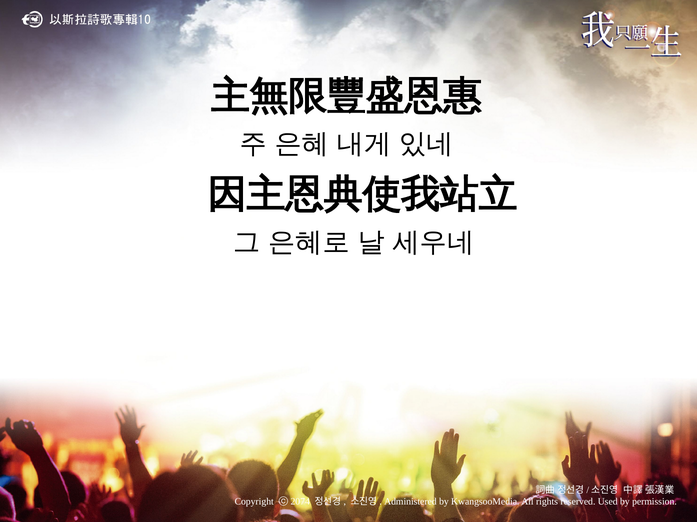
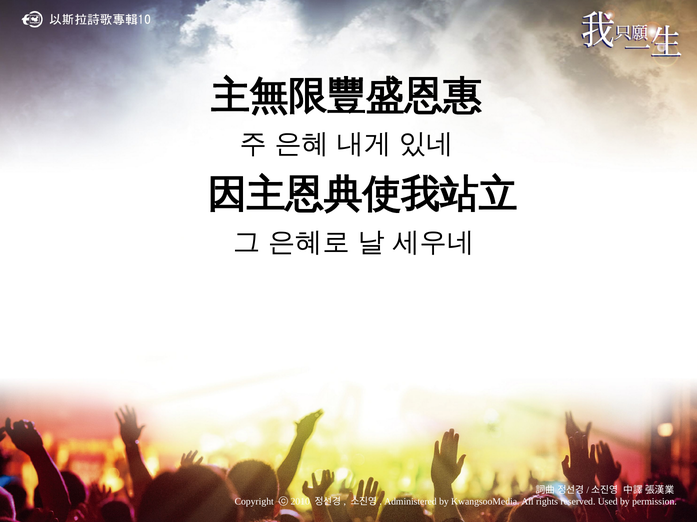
2074: 2074 -> 2010 (300, 502)
